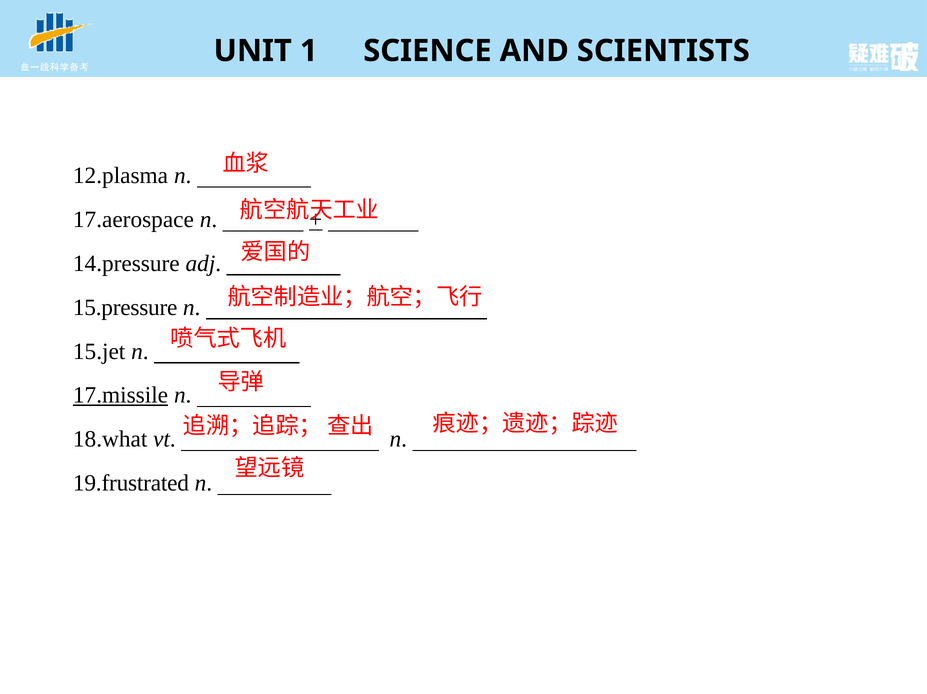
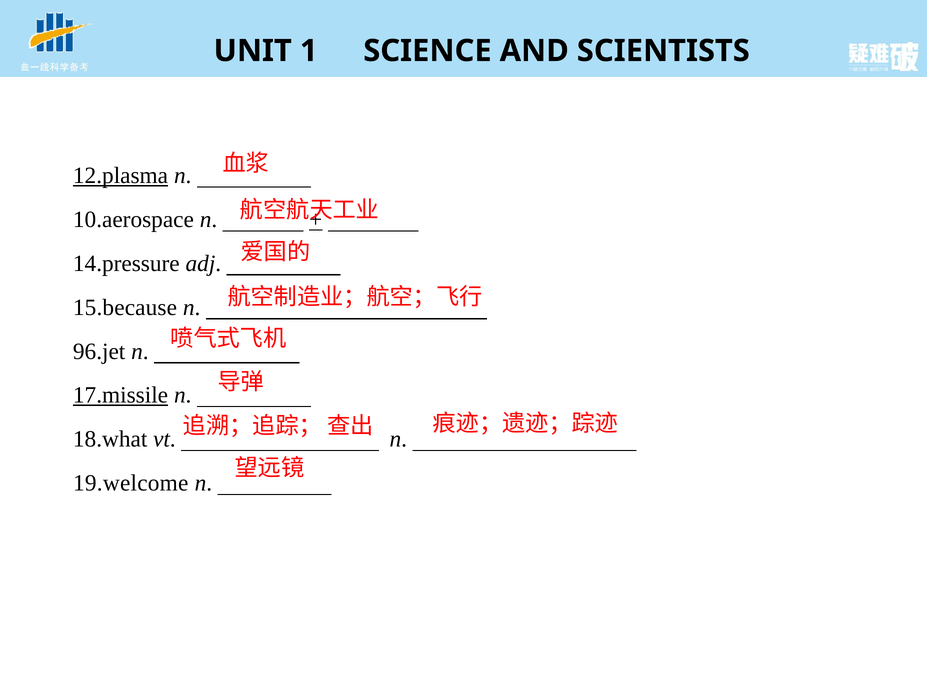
12.plasma underline: none -> present (121, 176)
17.aerospace: 17.aerospace -> 10.aerospace (133, 219)
15.pressure: 15.pressure -> 15.because (125, 307)
15.jet: 15.jet -> 96.jet (99, 351)
19.frustrated: 19.frustrated -> 19.welcome (131, 483)
